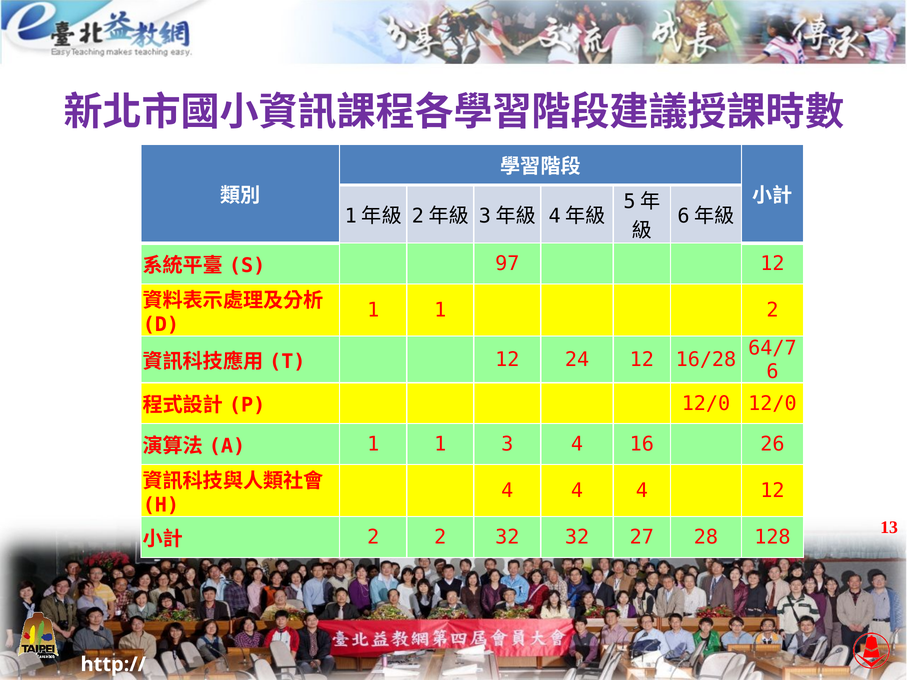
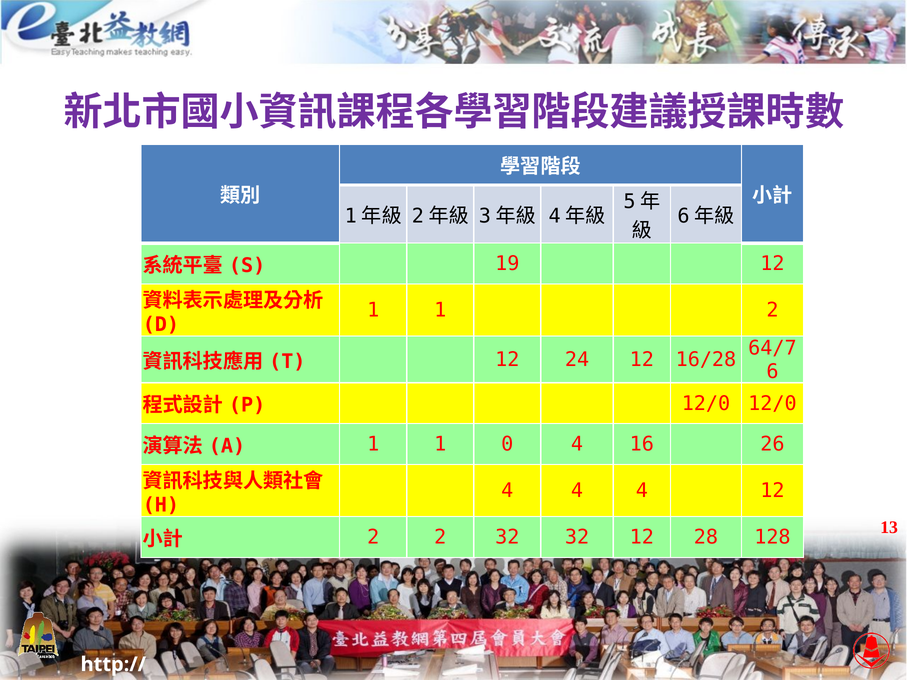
97: 97 -> 19 (507, 264)
3: 3 -> 0 (507, 444)
32 27: 27 -> 12 (642, 538)
